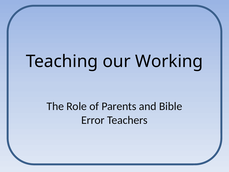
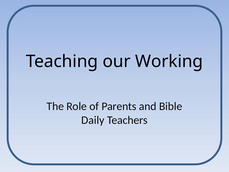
Error: Error -> Daily (93, 120)
